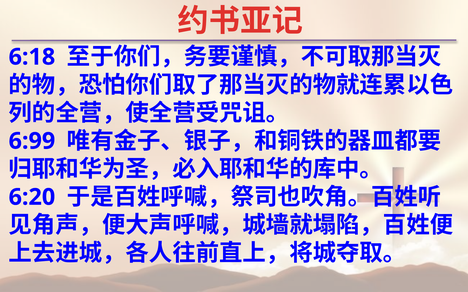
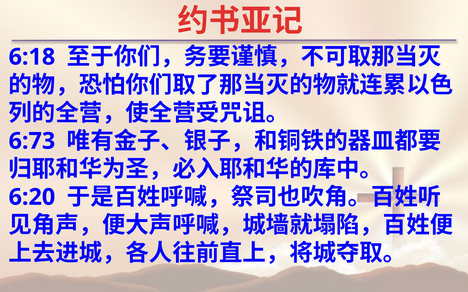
6:99: 6:99 -> 6:73 (32, 141)
